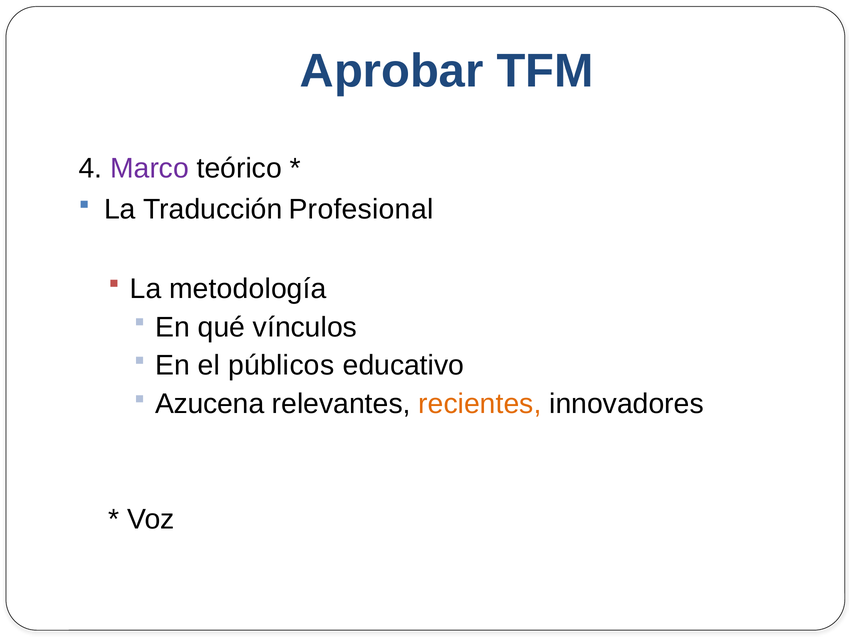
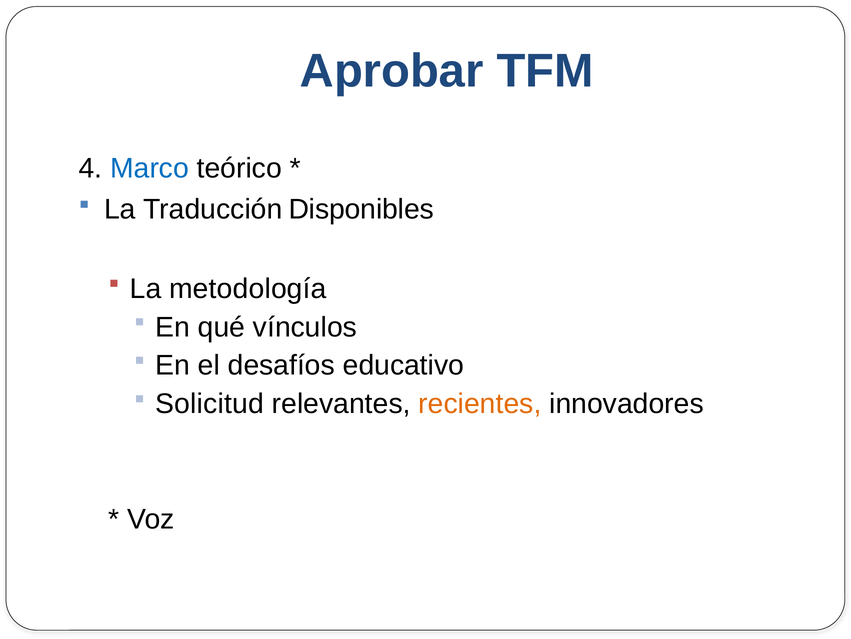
Marco colour: purple -> blue (150, 168)
Profesional: Profesional -> Disponibles (361, 209)
públicos: públicos -> desafíos (281, 365)
Azucena: Azucena -> Solicitud (210, 404)
